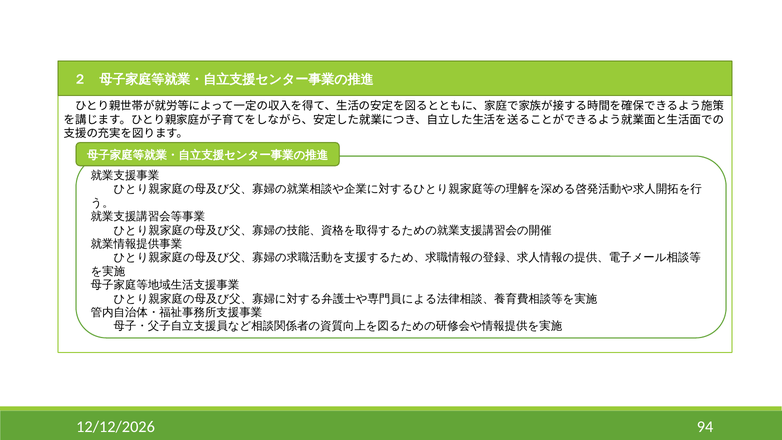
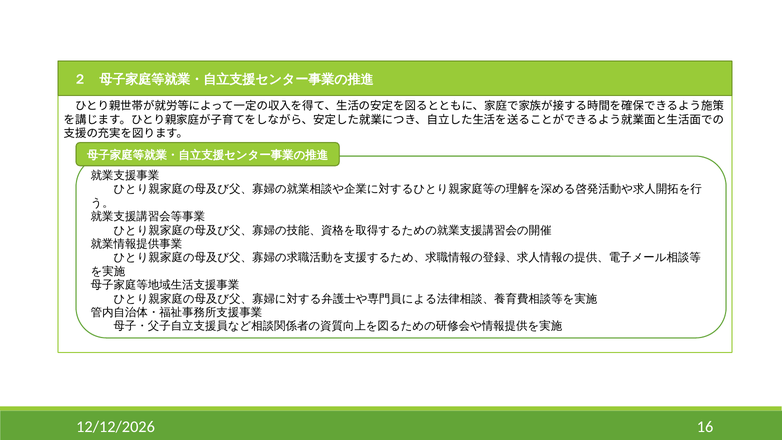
94: 94 -> 16 (705, 427)
